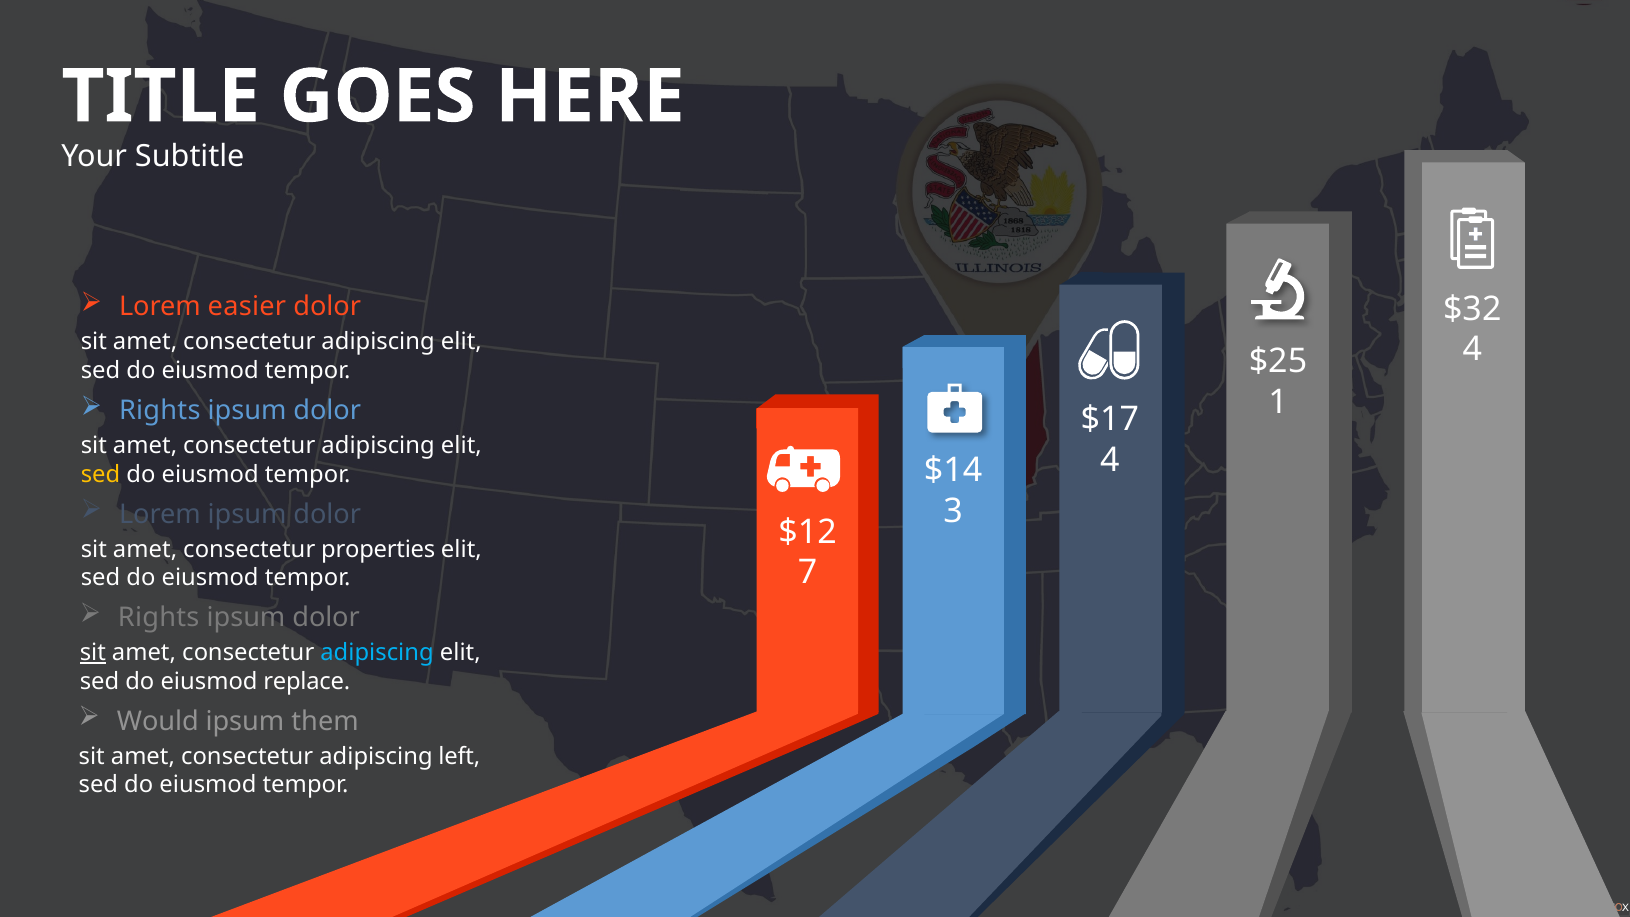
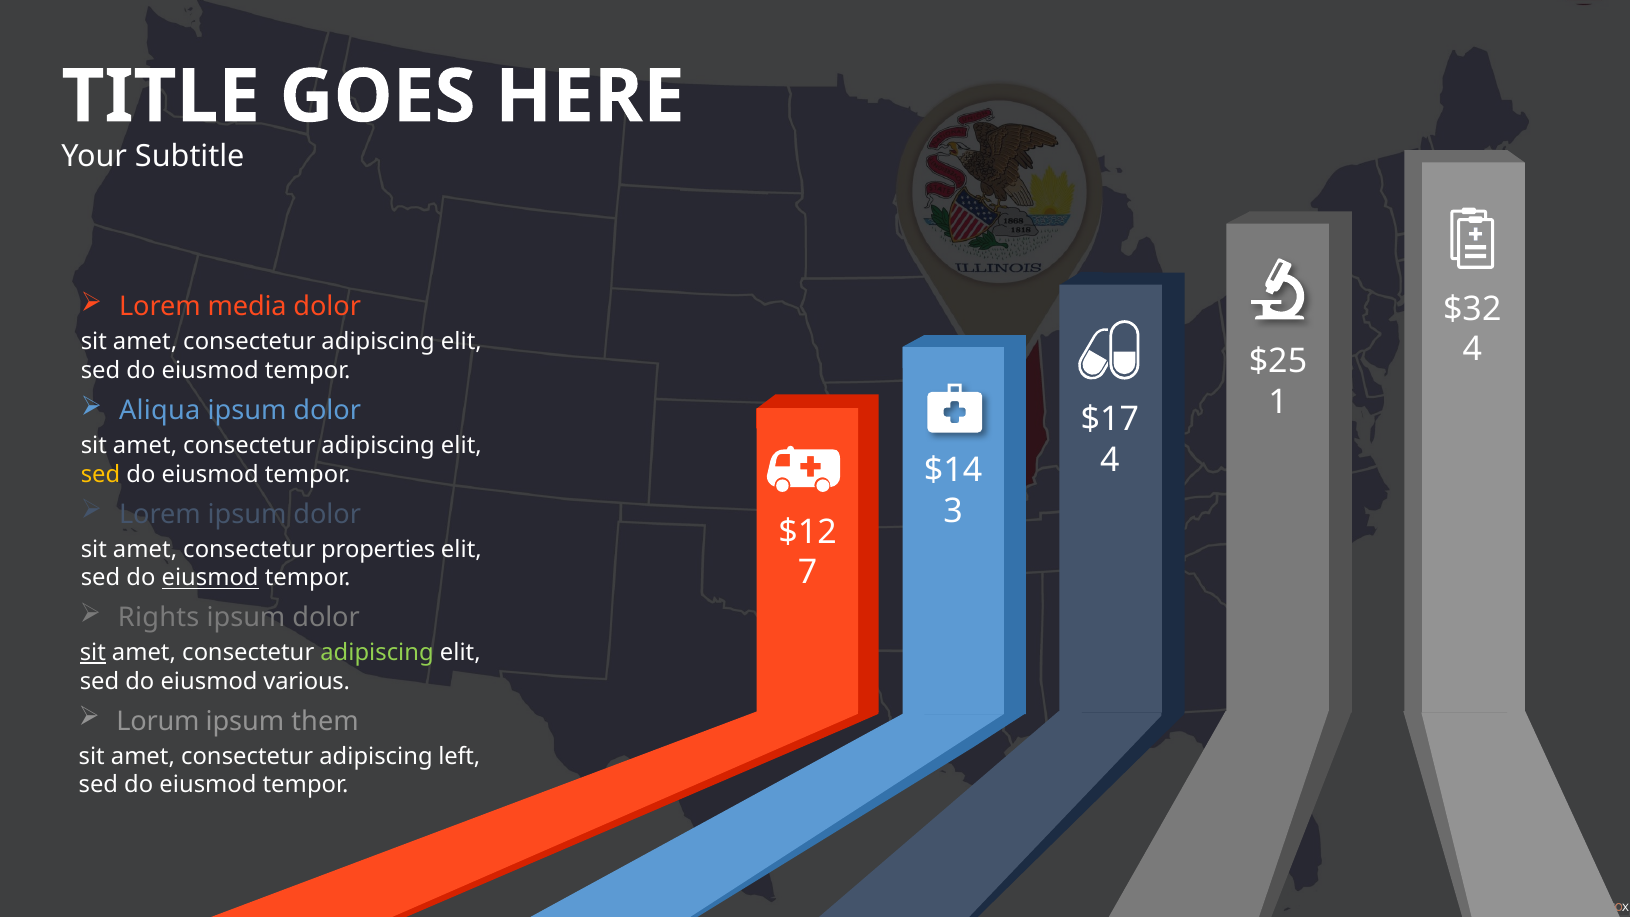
easier: easier -> media (247, 307)
Rights: Rights -> Aliqua (160, 411)
eiusmod underline: none -> present (210, 578)
adipiscing colour: light blue -> light green (377, 653)
replace: replace -> various (307, 681)
Would: Would -> Lorum (158, 721)
